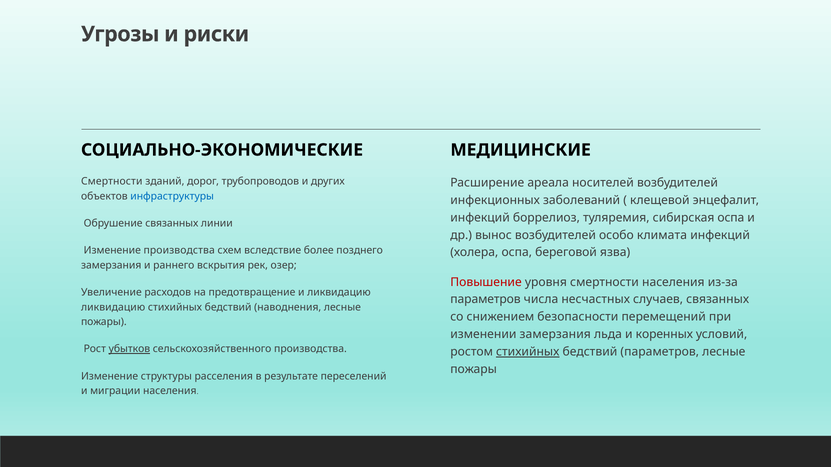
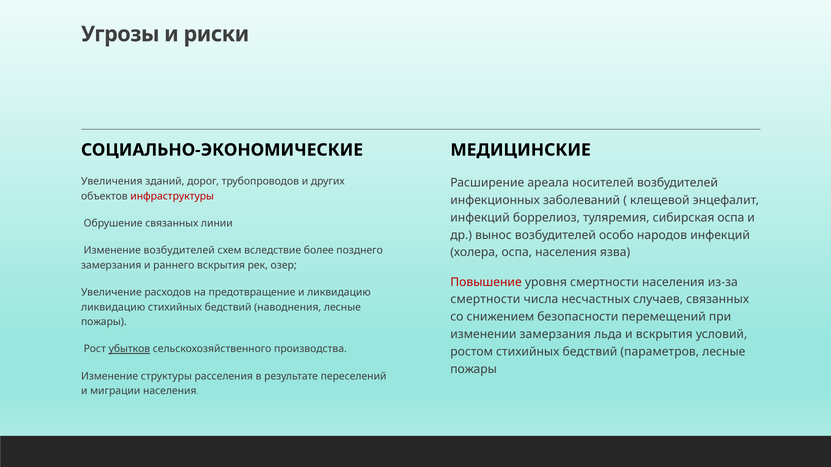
Смертности: Смертности -> Увеличения (112, 181)
инфраструктуры colour: blue -> red (172, 196)
климата: климата -> народов (662, 235)
Изменение производства: производства -> возбудителей (179, 250)
оспа береговой: береговой -> населения (566, 253)
параметров: параметров -> смертности (485, 300)
и коренных: коренных -> вскрытия (664, 335)
стихийных underline: present -> none (528, 352)
